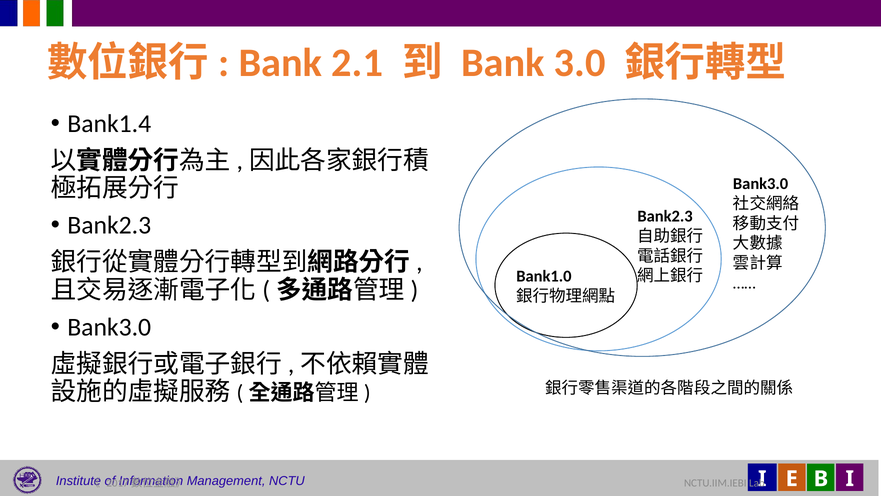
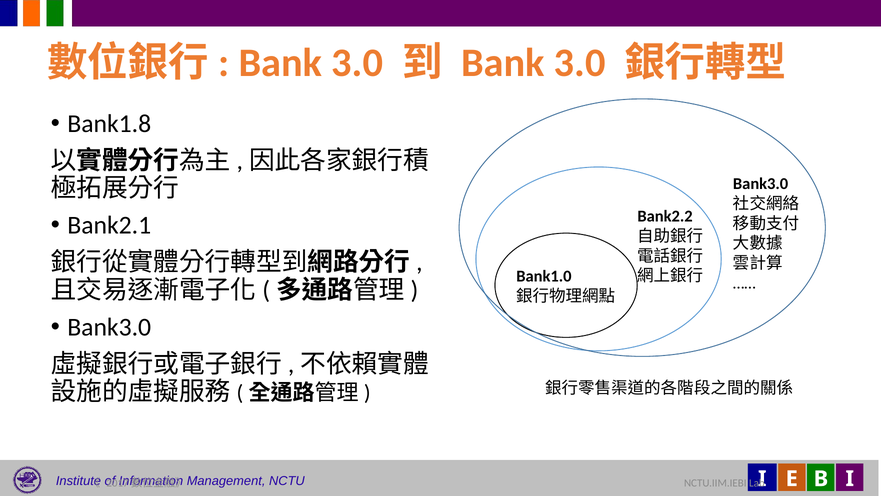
2.1: 2.1 -> 3.0 (357, 63)
Bank1.4: Bank1.4 -> Bank1.8 (109, 124)
Bank2.3: Bank2.3 -> Bank2.2 (665, 216)
Bank2.3: Bank2.3 -> Bank2.1 (109, 225)
